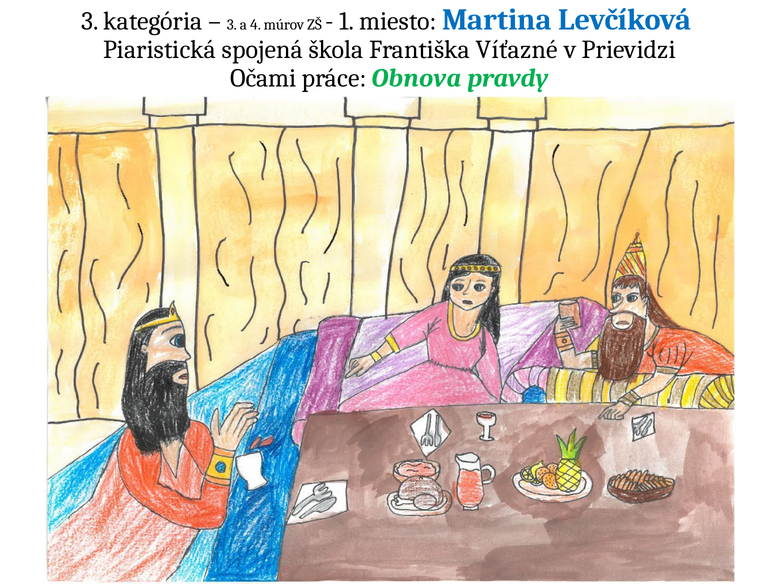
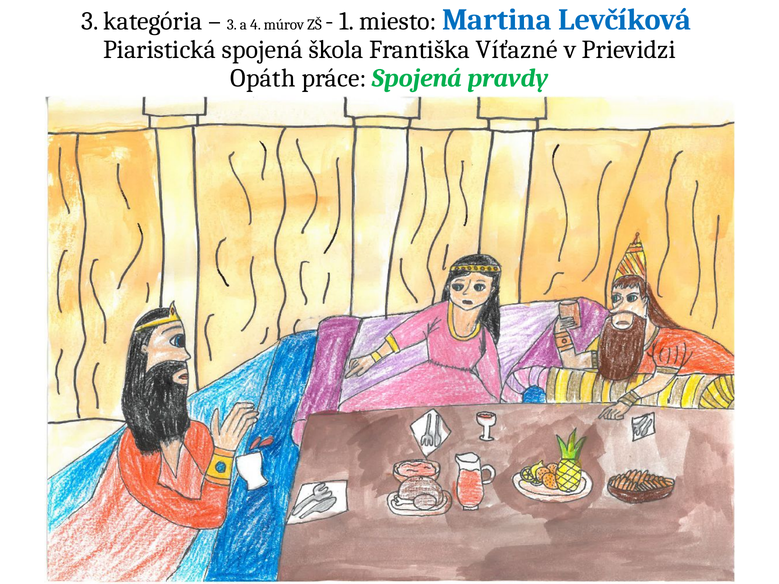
Očami: Očami -> Opáth (263, 78)
práce Obnova: Obnova -> Spojená (417, 78)
